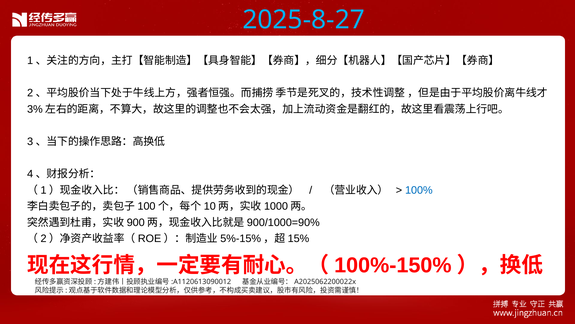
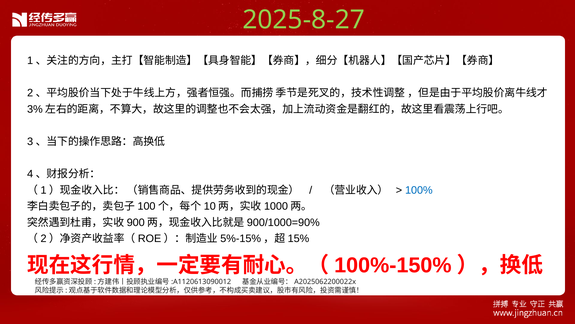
2025-8-27 colour: light blue -> light green (304, 20)
